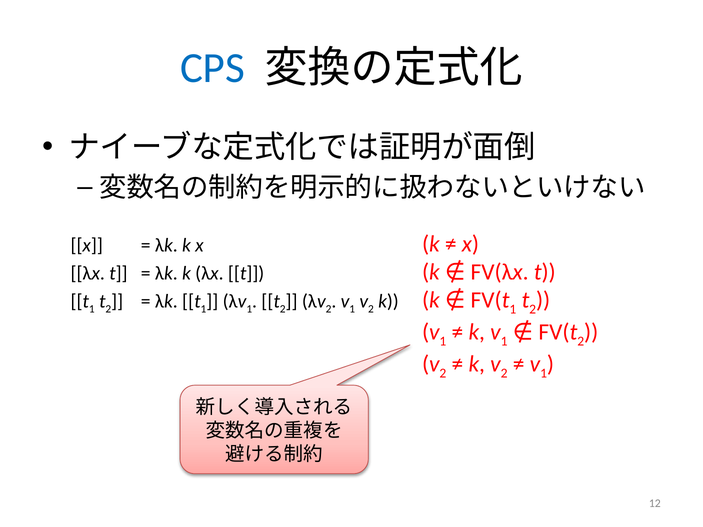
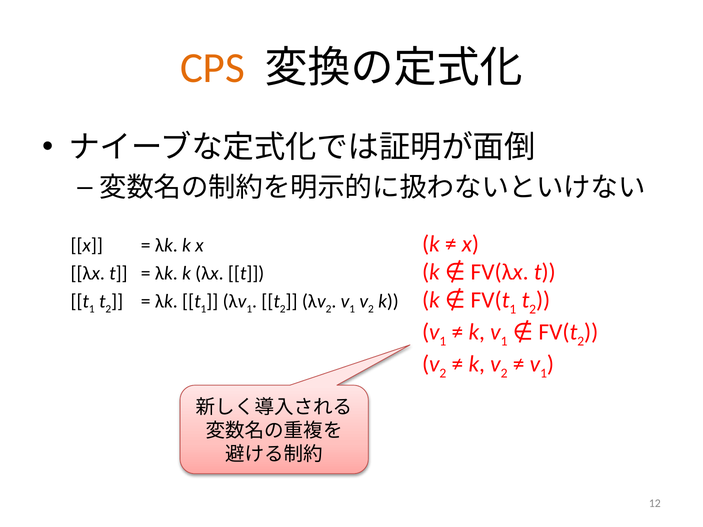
CPS colour: blue -> orange (212, 68)
